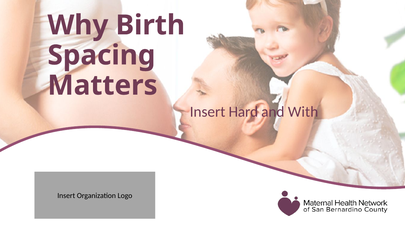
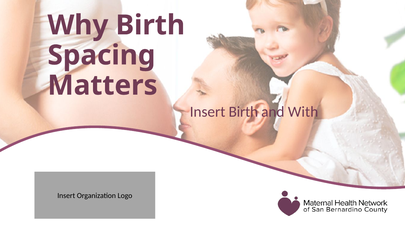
Insert Hard: Hard -> Birth (243, 112)
